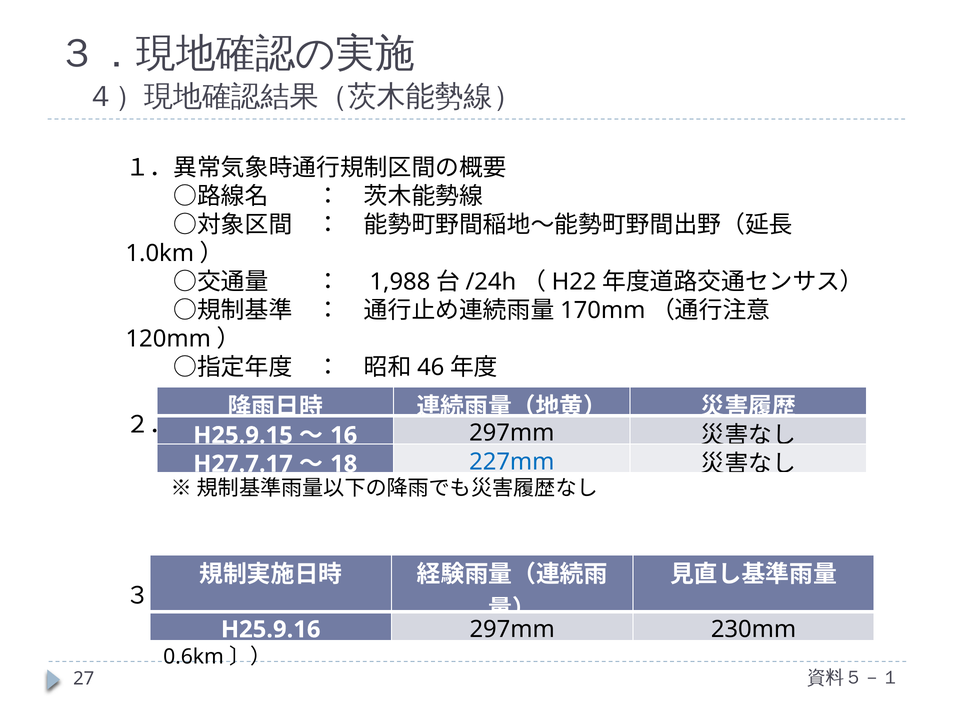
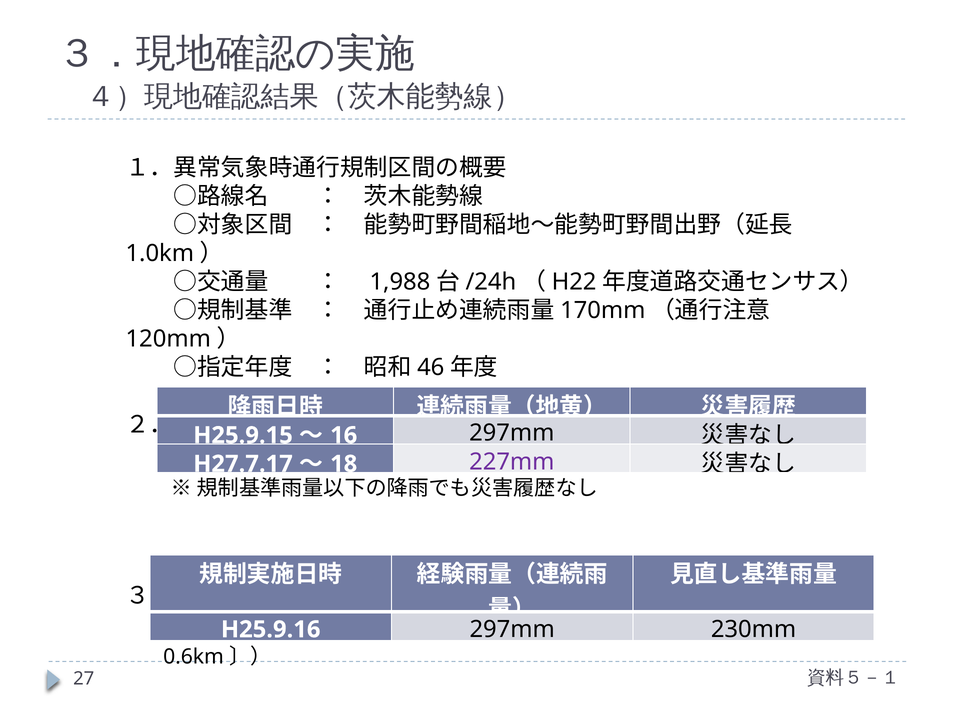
227mm colour: blue -> purple (512, 462)
